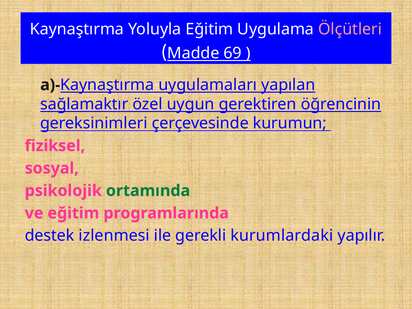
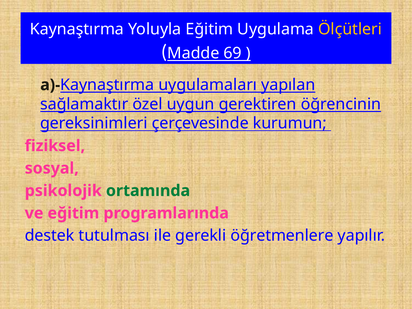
Ölçütleri colour: pink -> yellow (350, 29)
izlenmesi: izlenmesi -> tutulması (114, 236)
kurumlardaki: kurumlardaki -> öğretmenlere (282, 236)
